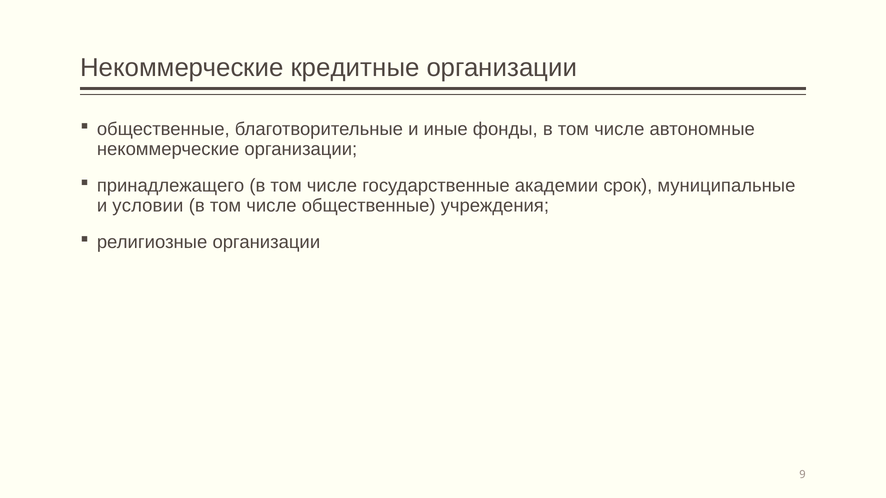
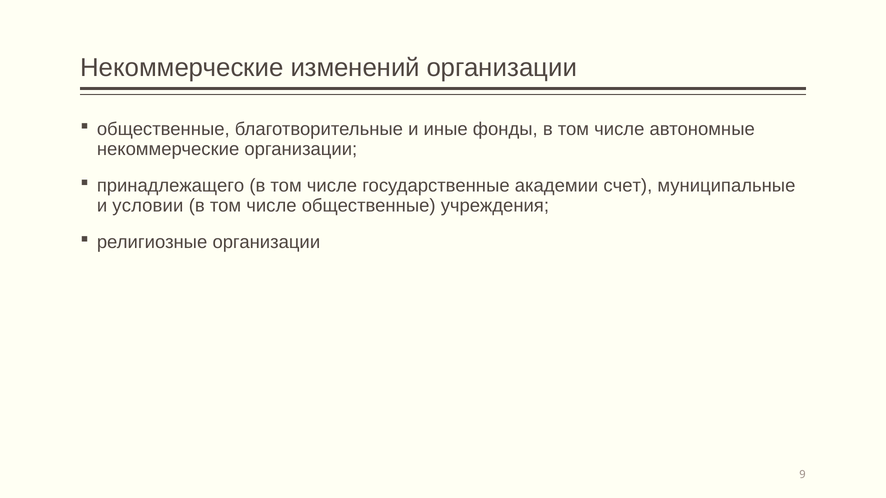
кредитные: кредитные -> изменений (355, 68)
срок: срок -> счет (628, 186)
